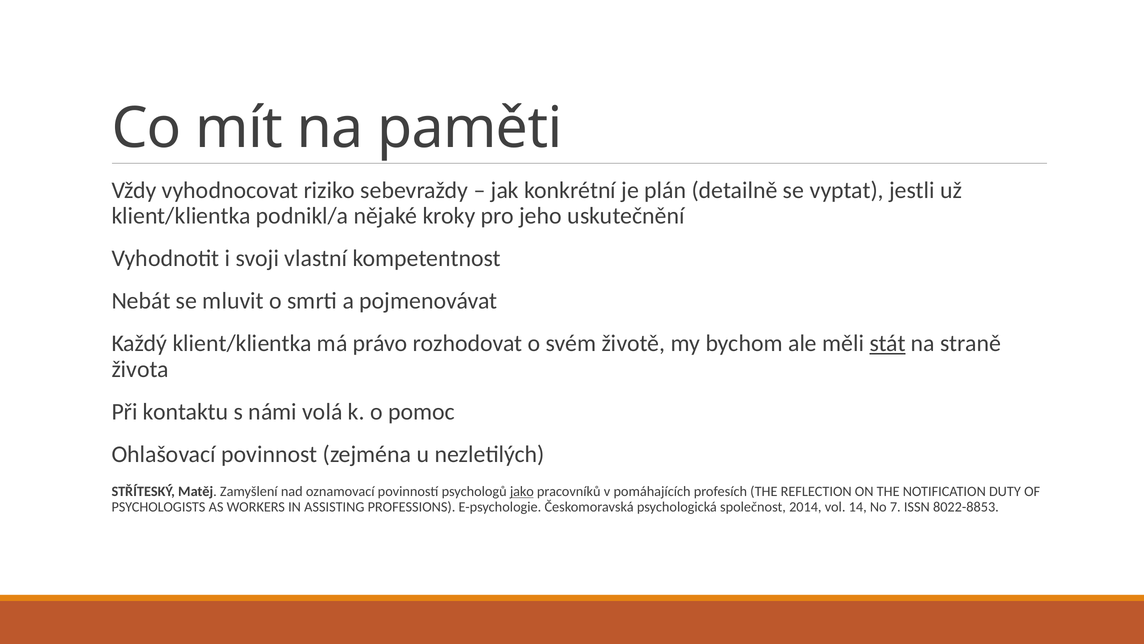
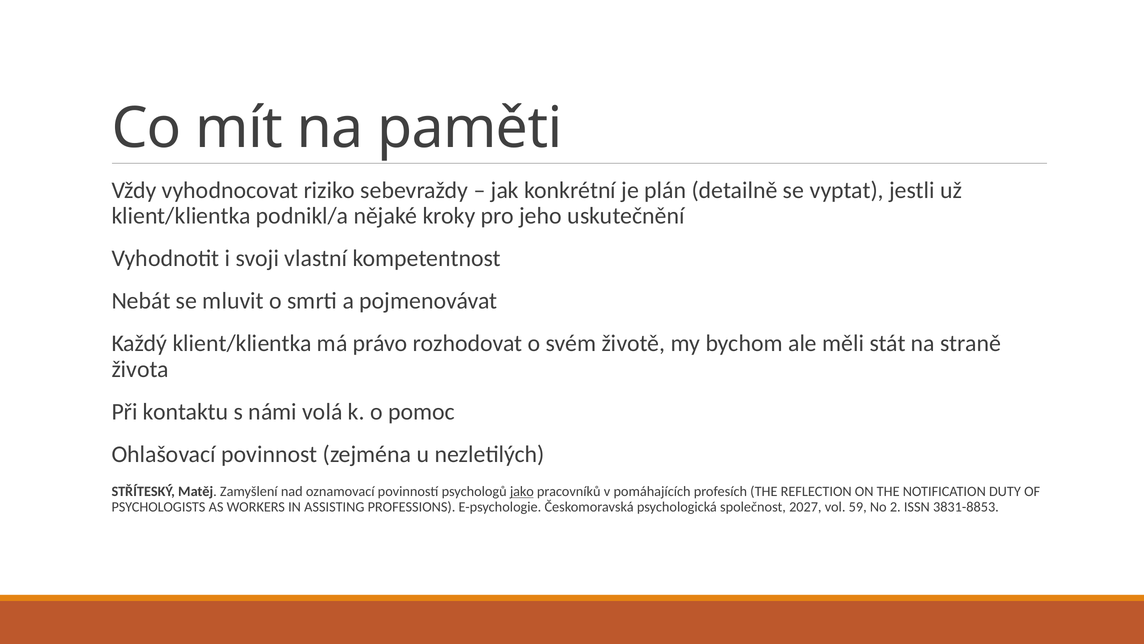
stát underline: present -> none (888, 343)
2014: 2014 -> 2027 (805, 507)
14: 14 -> 59 (858, 507)
7: 7 -> 2 (895, 507)
8022-8853: 8022-8853 -> 3831-8853 (966, 507)
